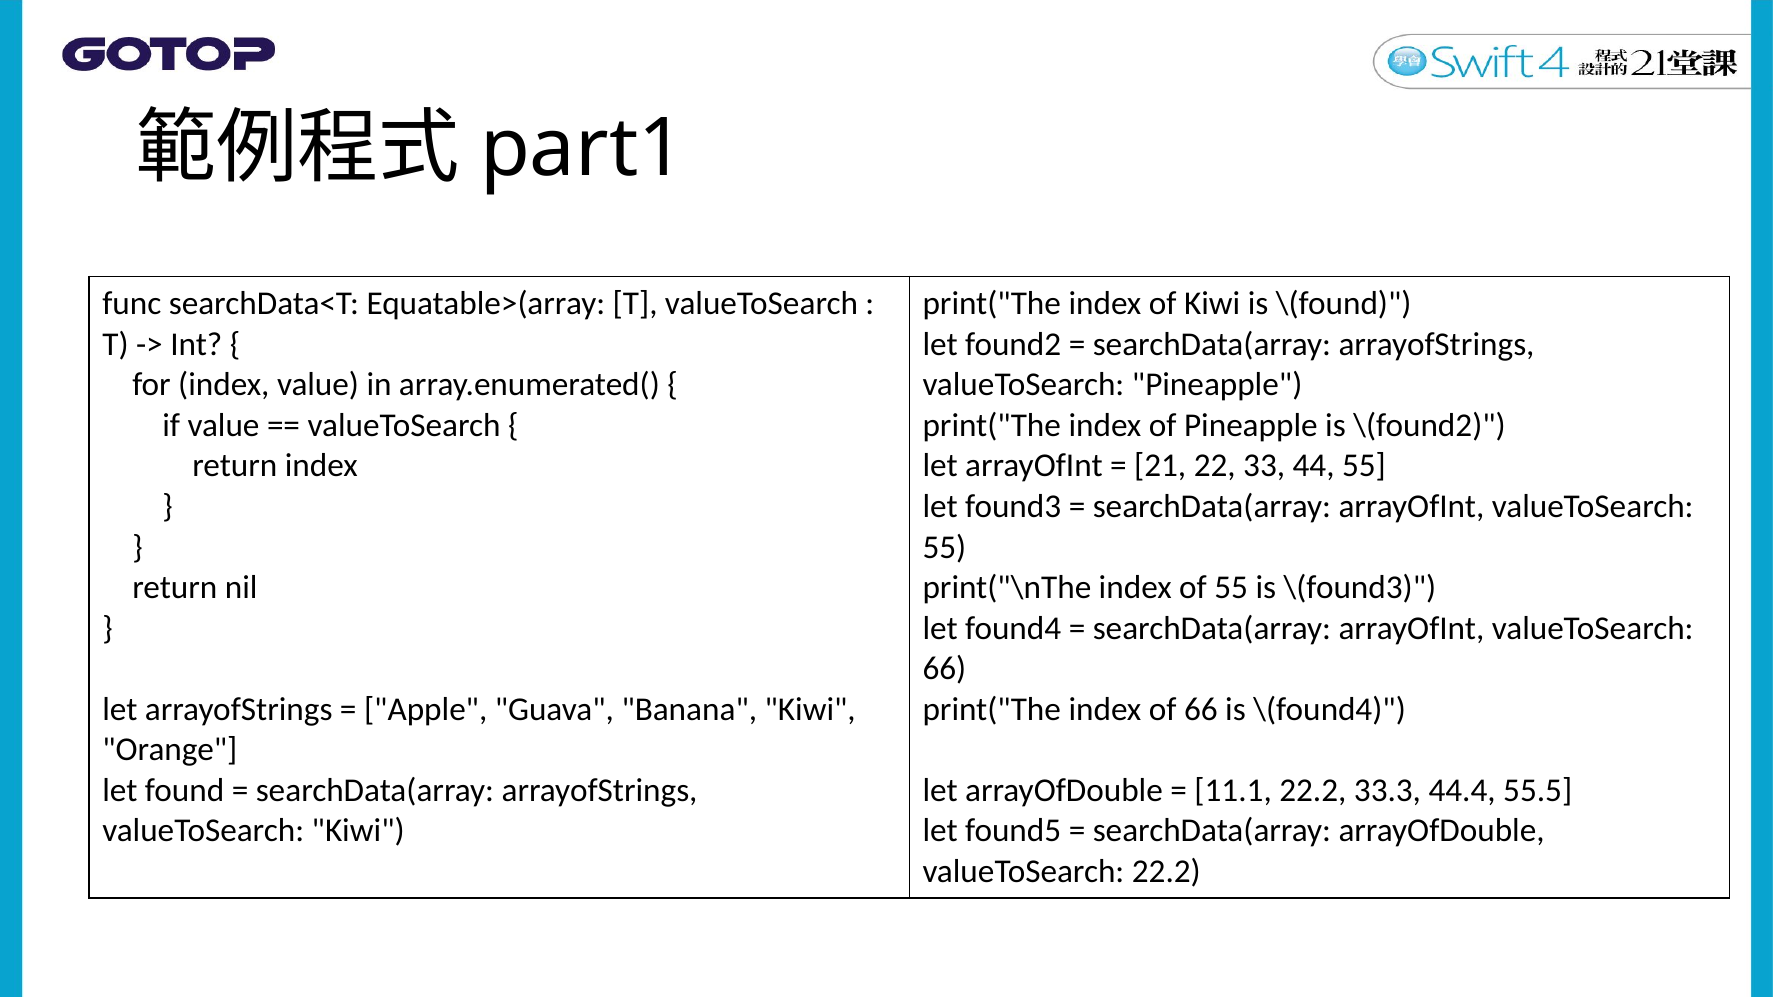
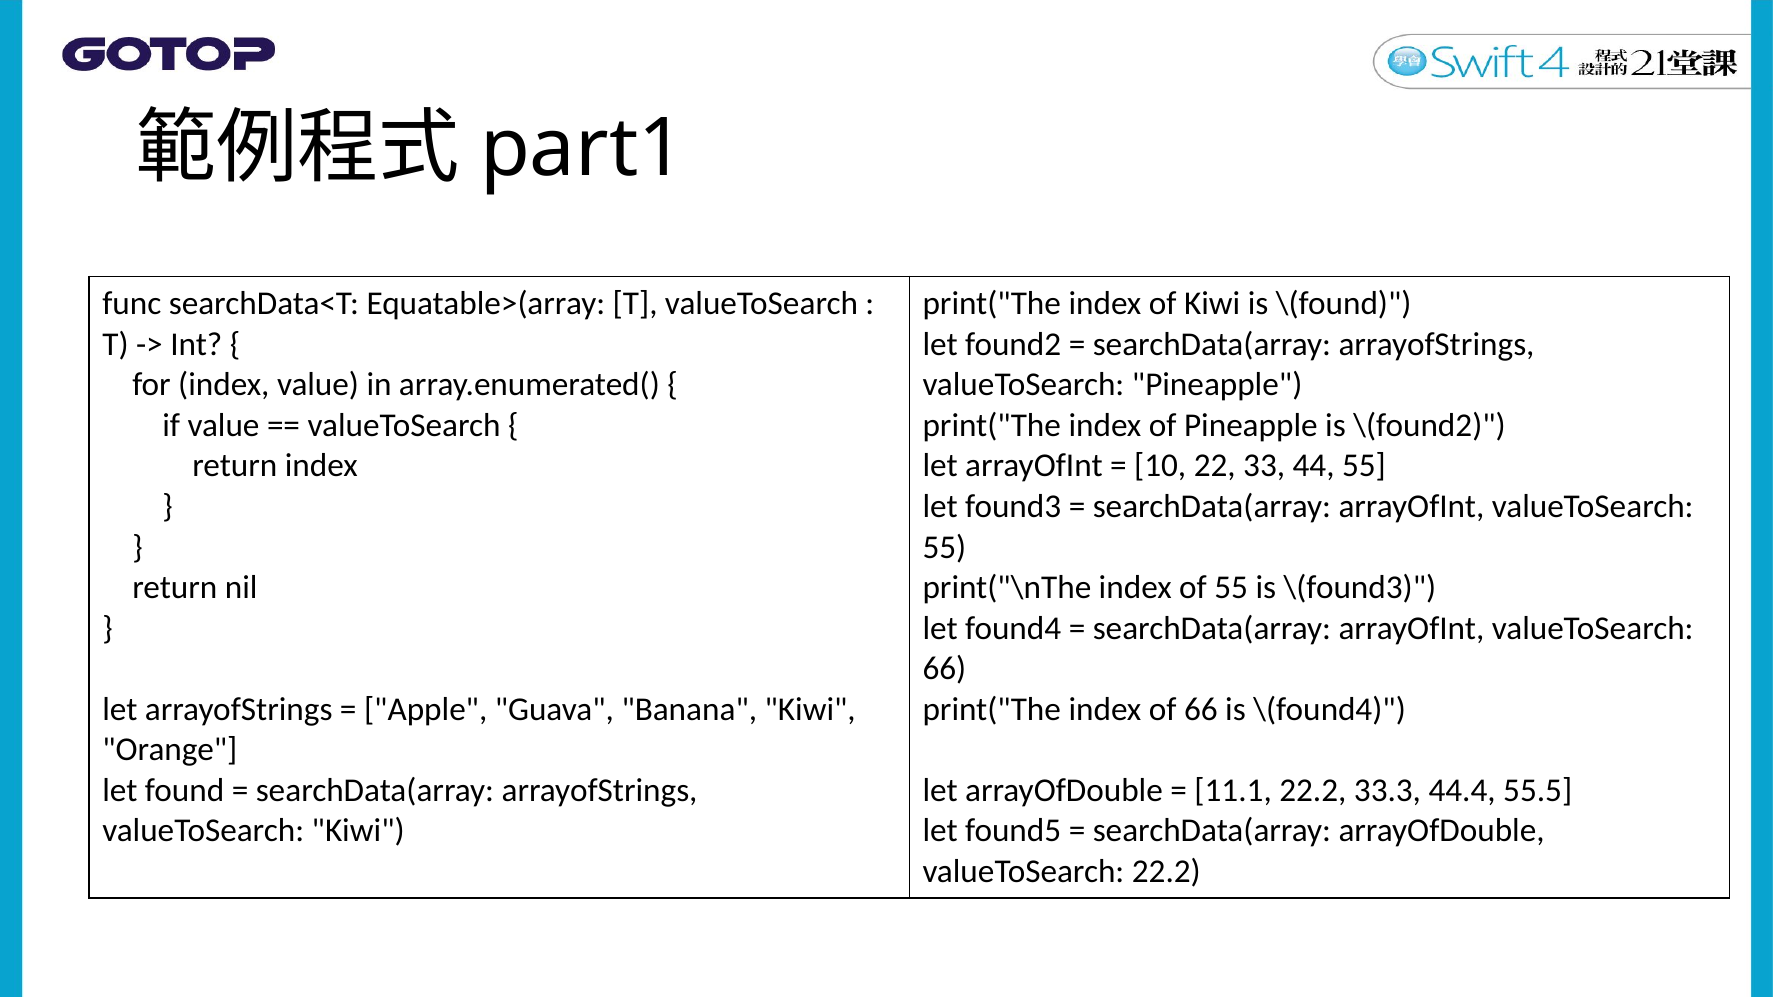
21: 21 -> 10 (1160, 466)
